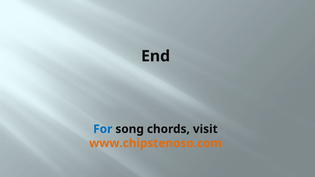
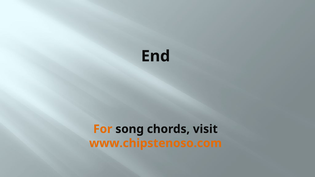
For colour: blue -> orange (103, 129)
